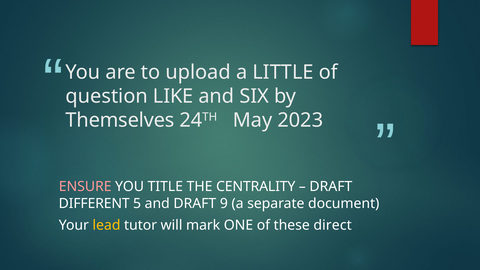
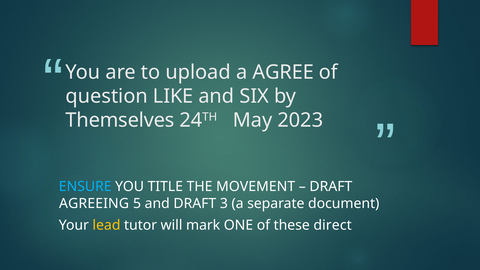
LITTLE: LITTLE -> AGREE (283, 72)
ENSURE colour: pink -> light blue (85, 187)
CENTRALITY: CENTRALITY -> MOVEMENT (256, 187)
DIFFERENT: DIFFERENT -> AGREEING (94, 203)
9: 9 -> 3 (224, 203)
